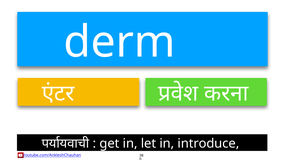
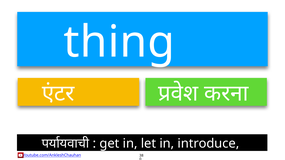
derm: derm -> thing (119, 42)
